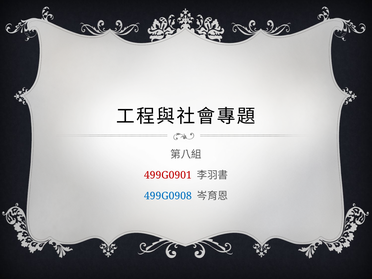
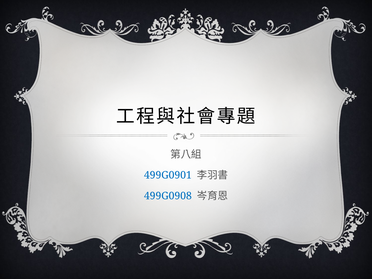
499G0901 colour: red -> blue (168, 175)
